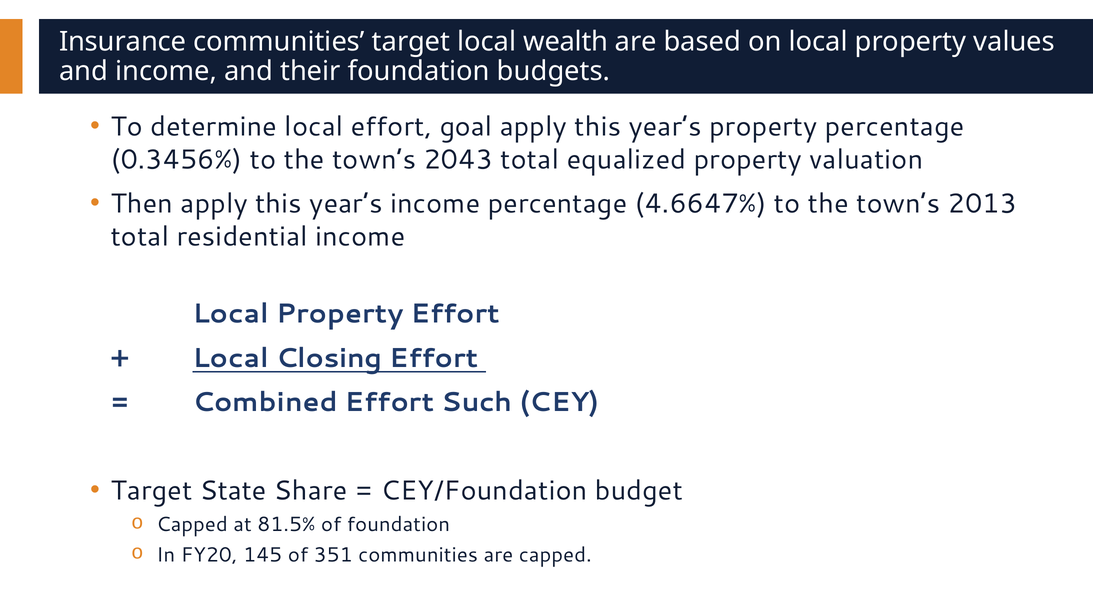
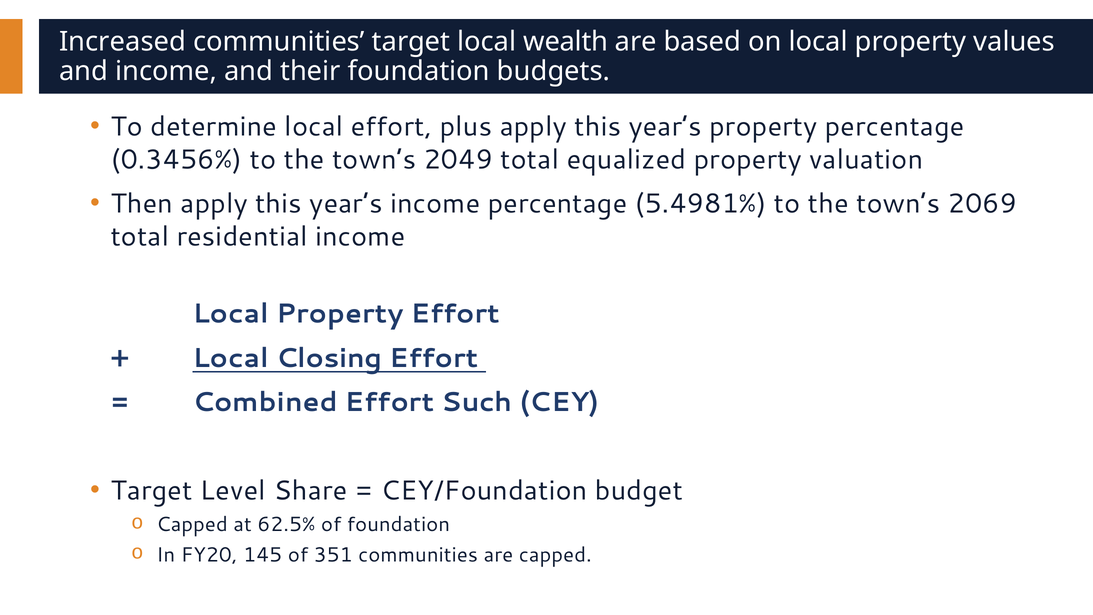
Insurance: Insurance -> Increased (123, 41)
goal: goal -> plus (466, 127)
2043: 2043 -> 2049 (458, 160)
4.6647%: 4.6647% -> 5.4981% (701, 204)
2013: 2013 -> 2069 (982, 204)
State: State -> Level (233, 491)
81.5%: 81.5% -> 62.5% (286, 524)
